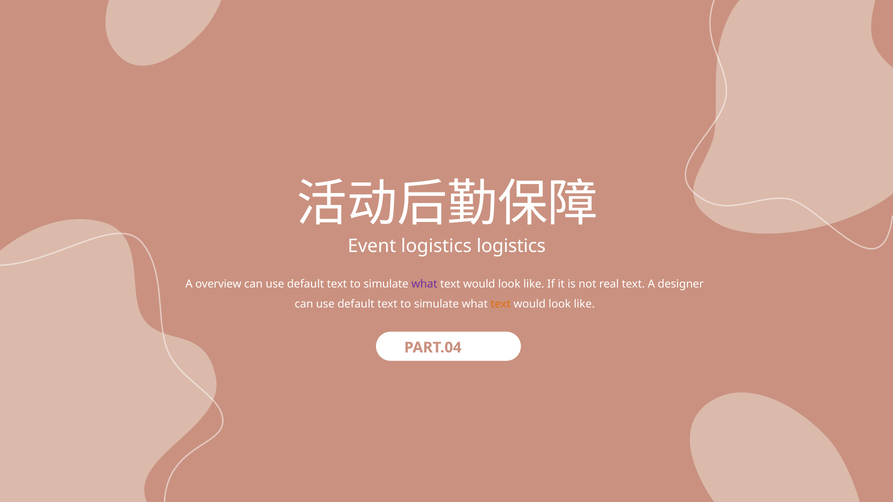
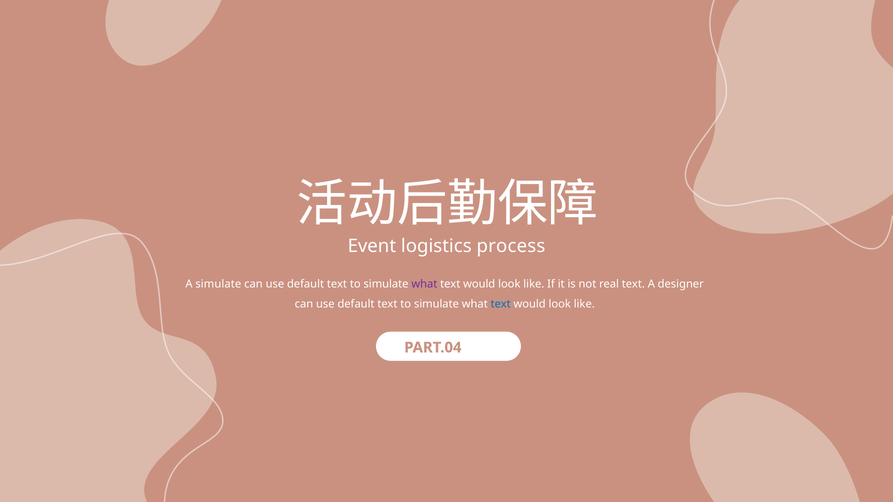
logistics logistics: logistics -> process (511, 246)
A overview: overview -> simulate (218, 284)
text colour: orange -> blue (501, 304)
